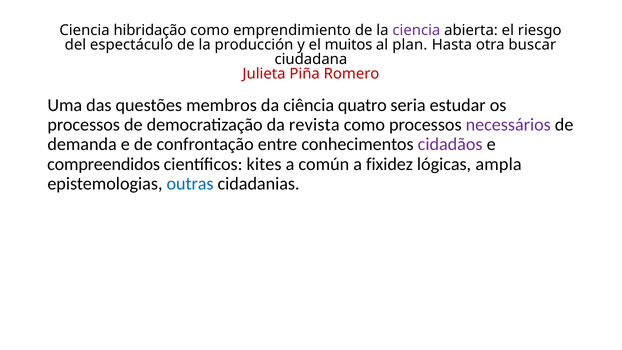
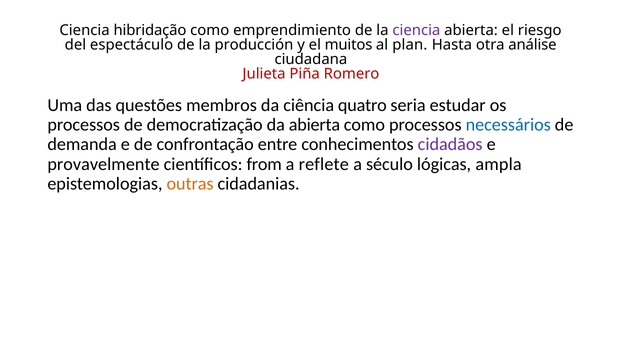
buscar: buscar -> análise (532, 45)
da revista: revista -> abierta (314, 125)
necessários colour: purple -> blue (508, 125)
compreendidos: compreendidos -> provavelmente (104, 164)
kites: kites -> from (264, 164)
común: común -> reflete (324, 164)
fixidez: fixidez -> século (389, 164)
outras colour: blue -> orange (190, 184)
